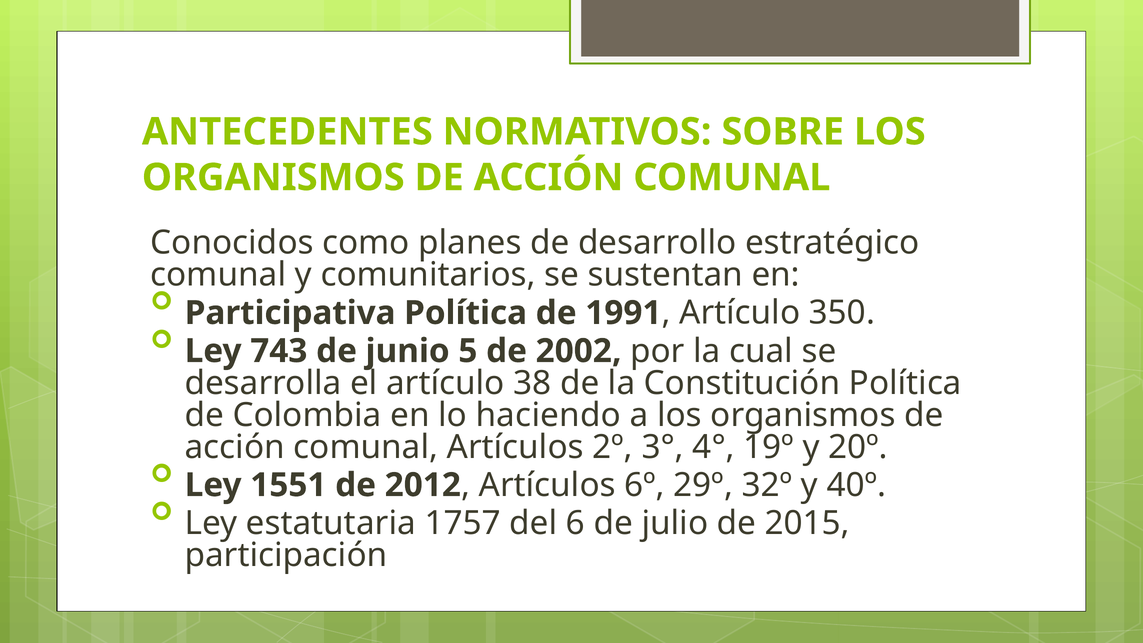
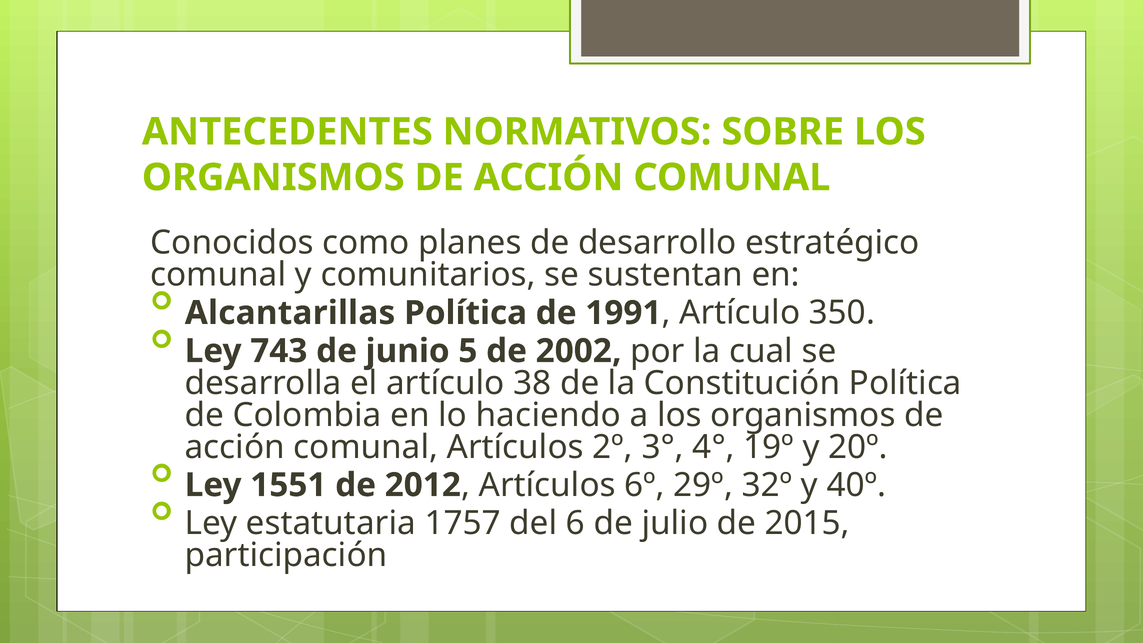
Participativa: Participativa -> Alcantarillas (290, 313)
